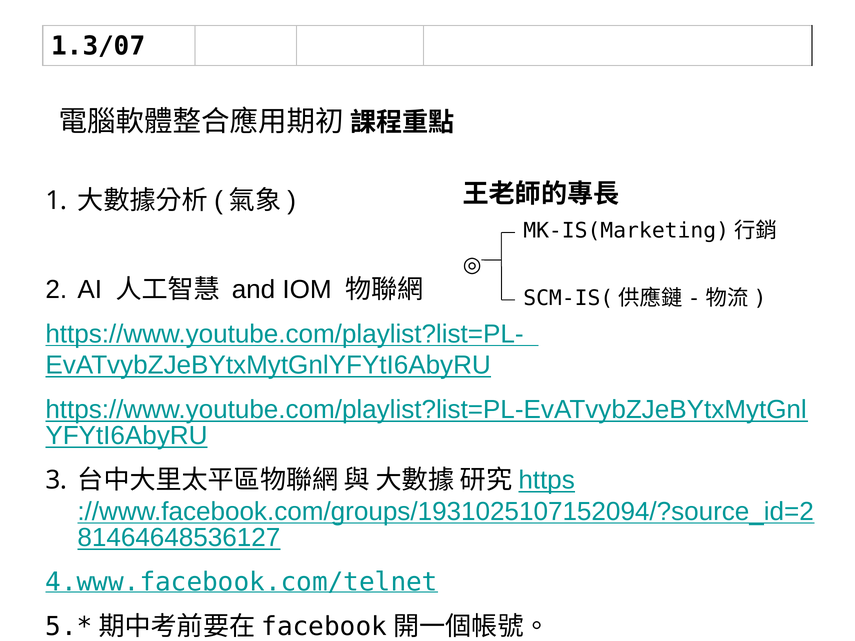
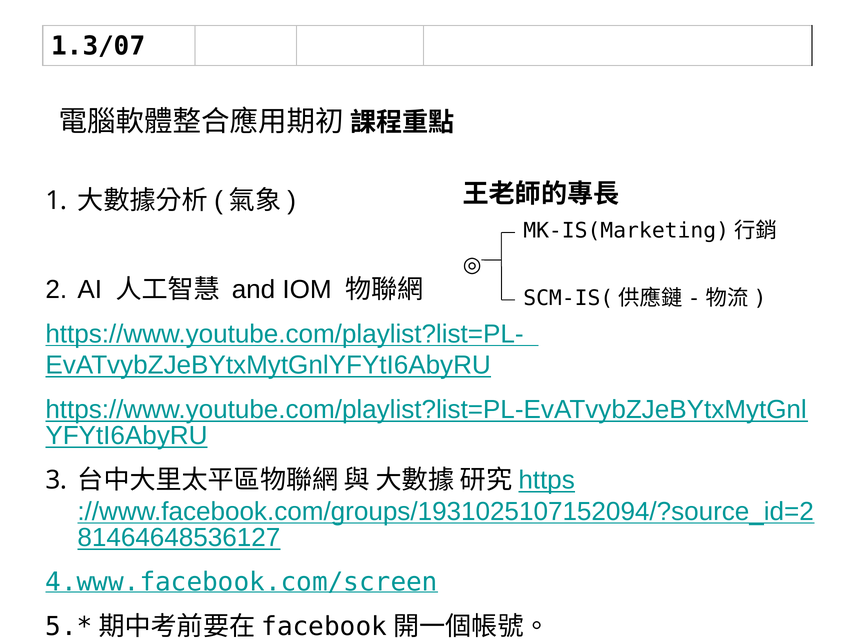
4.www.facebook.com/telnet: 4.www.facebook.com/telnet -> 4.www.facebook.com/screen (242, 582)
